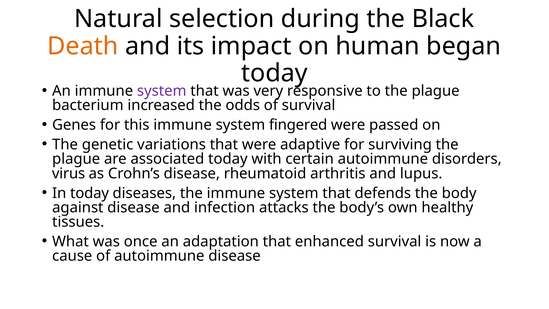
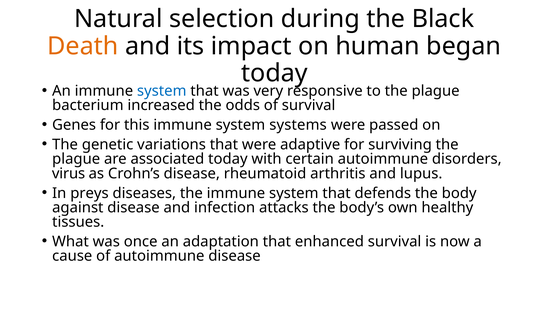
system colour: purple -> blue (162, 91)
fingered: fingered -> systems (298, 125)
In today: today -> preys (89, 193)
